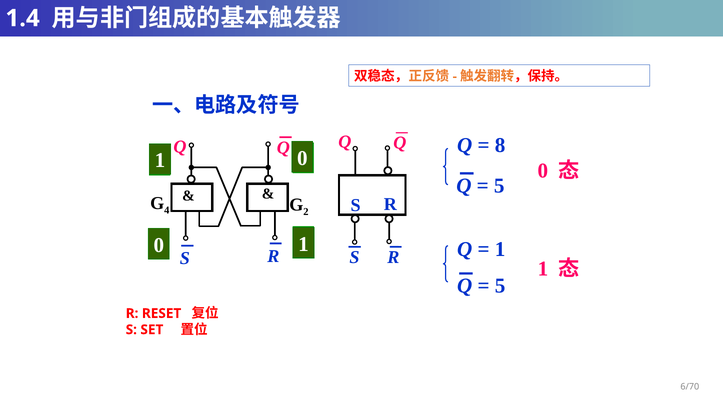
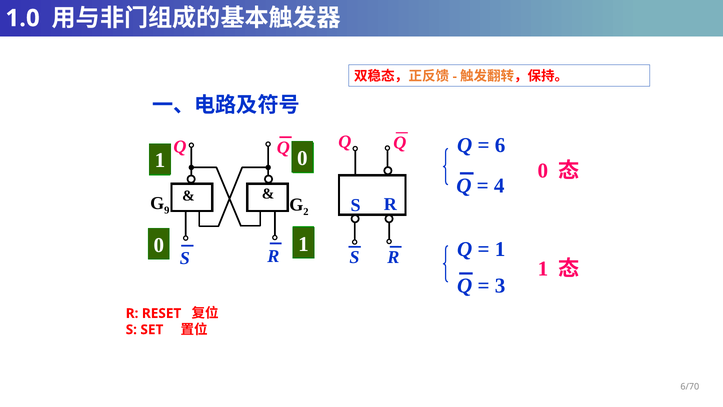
1.4: 1.4 -> 1.0 (23, 18)
8: 8 -> 6 (500, 145)
5: 5 -> 4 (499, 185)
4: 4 -> 9 (167, 210)
5: 5 -> 3 (500, 285)
